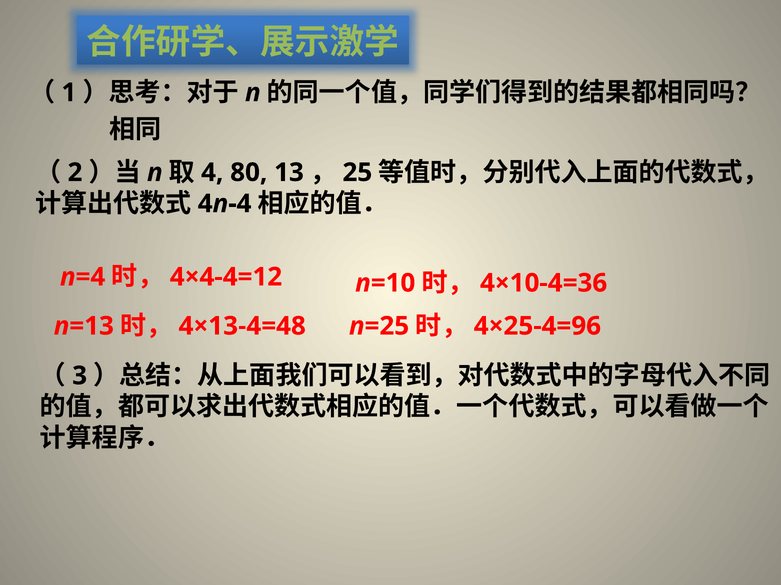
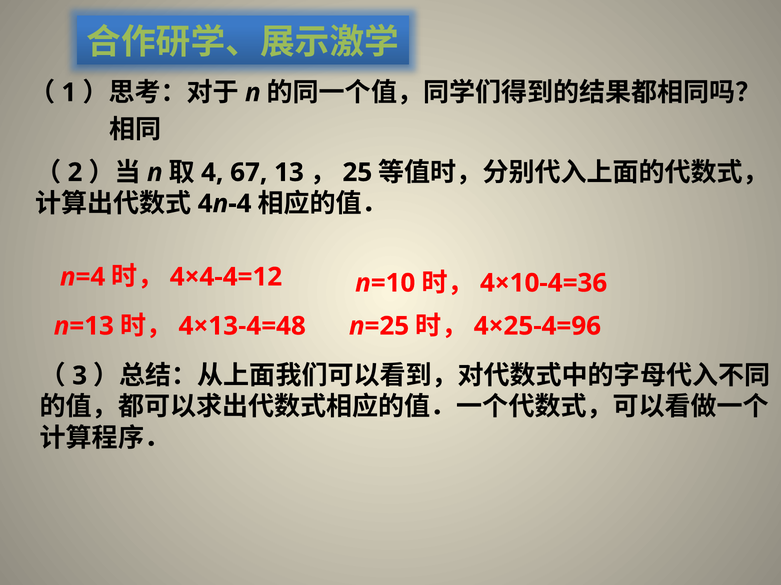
80: 80 -> 67 (249, 173)
